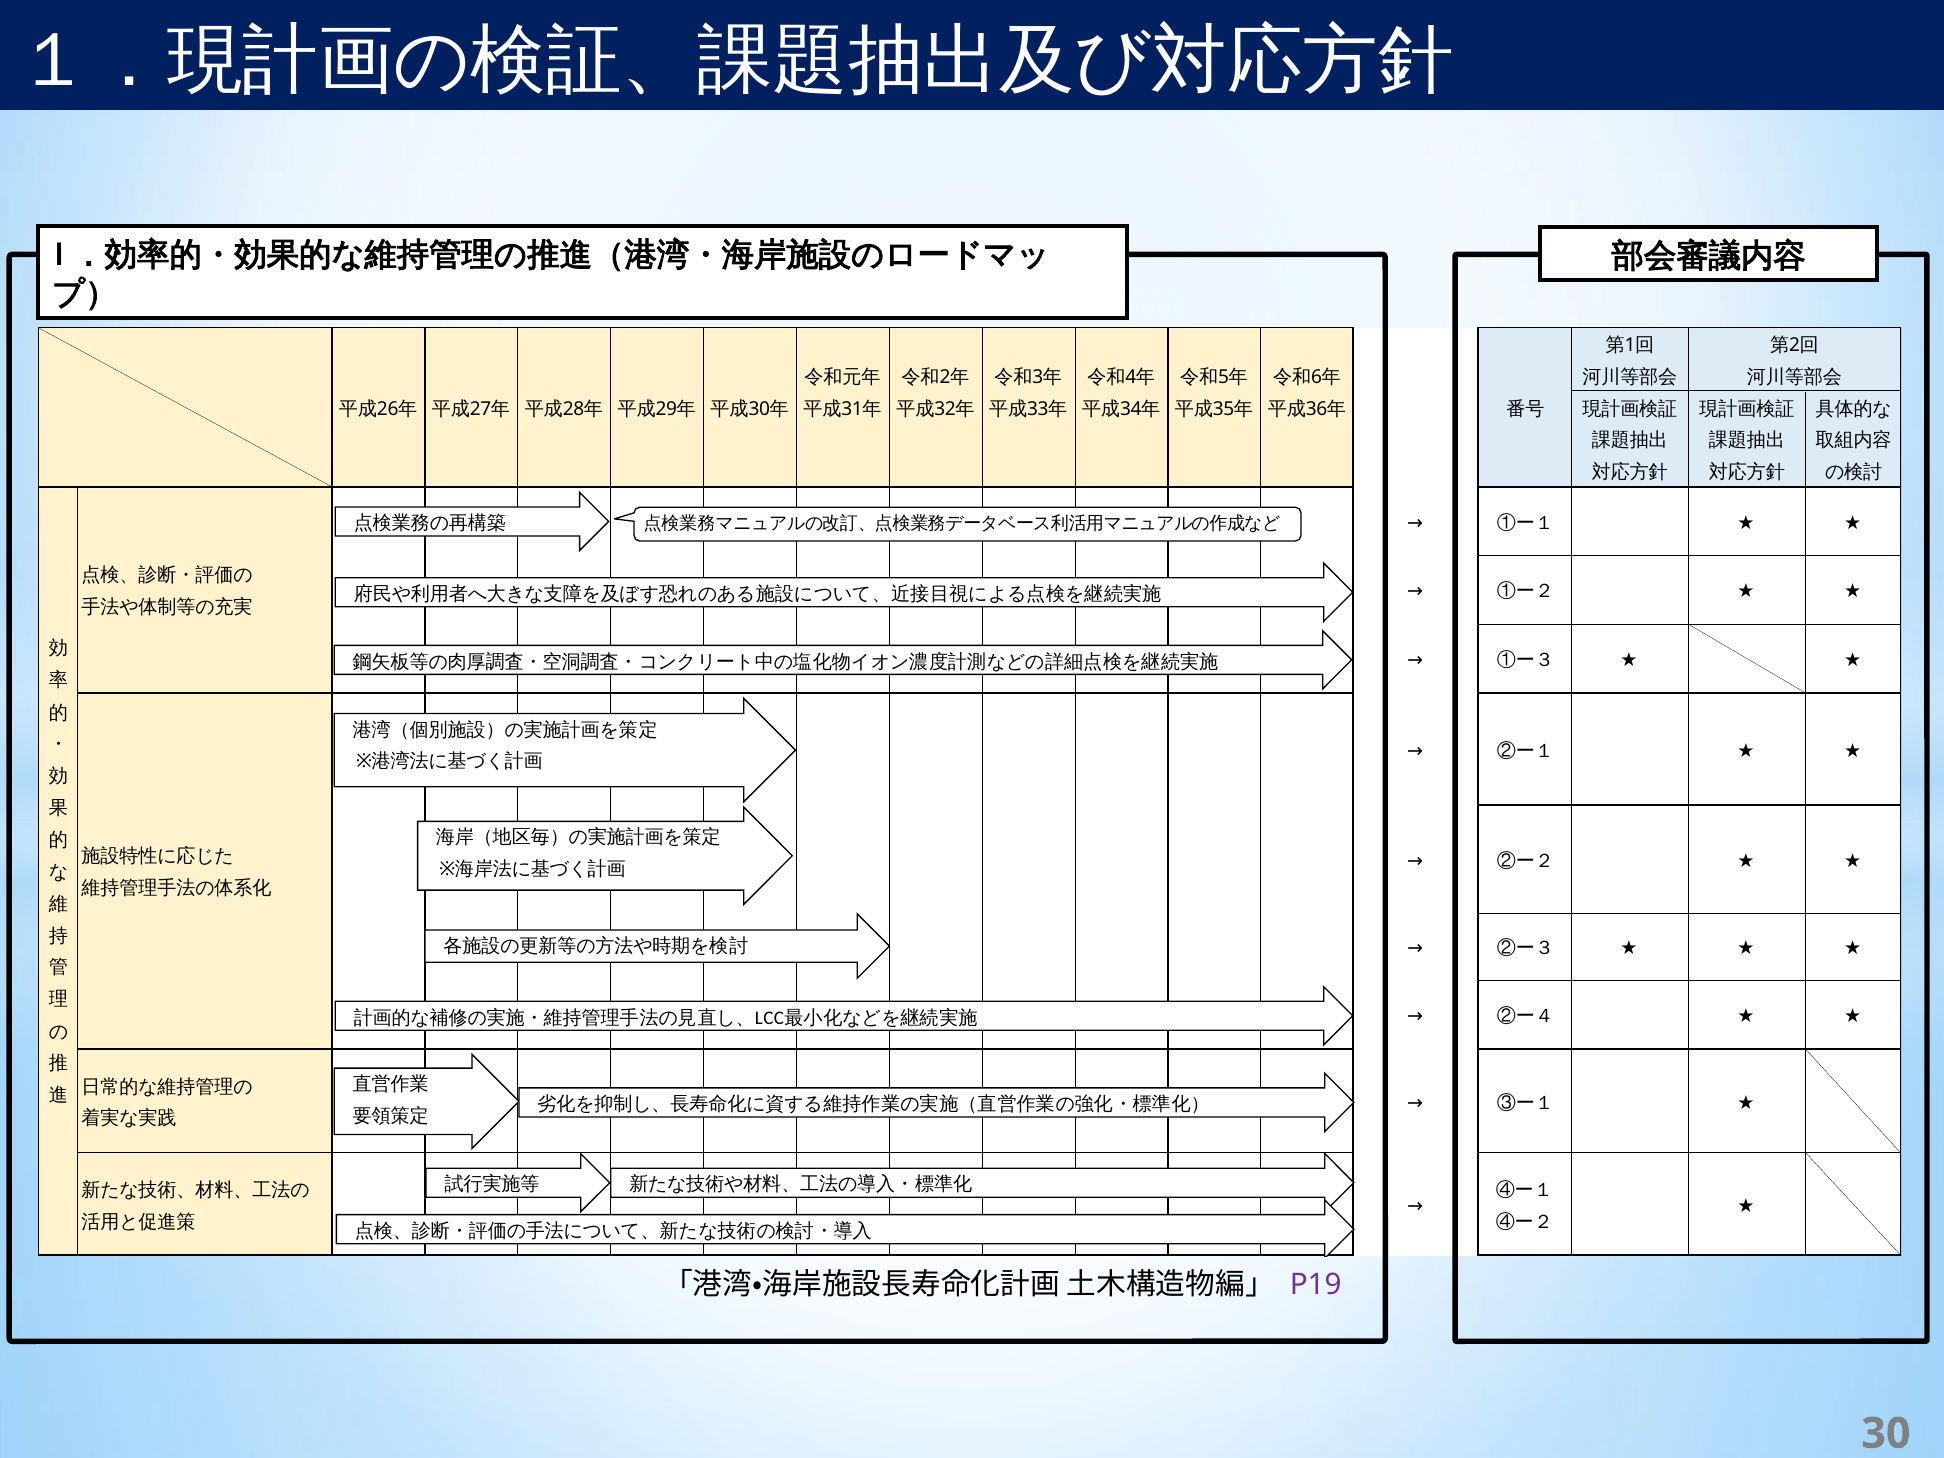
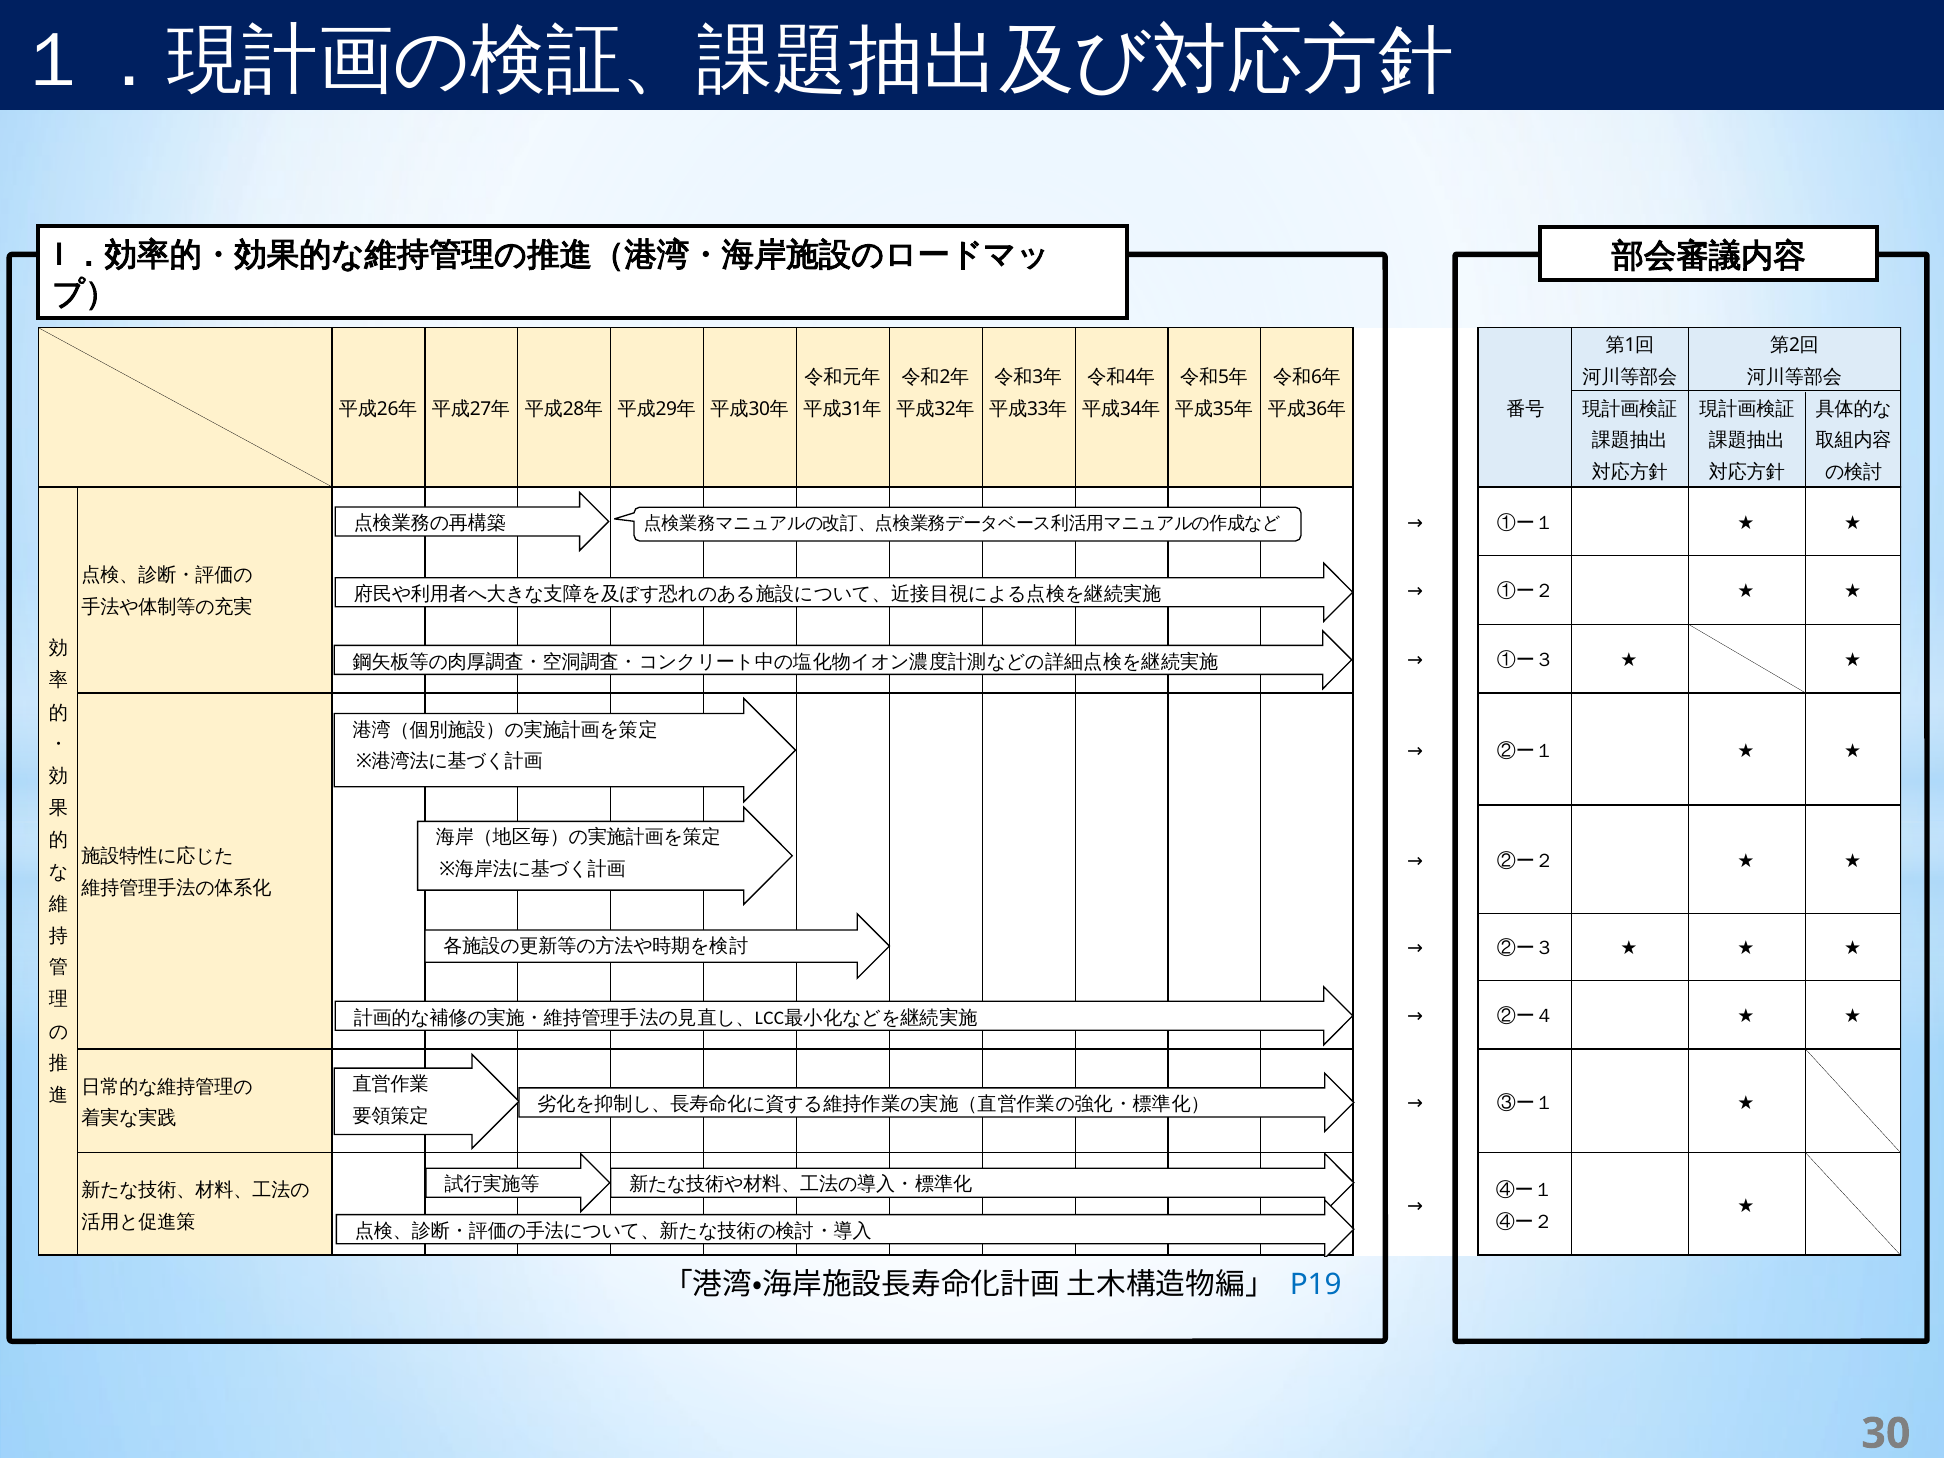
P19 colour: purple -> blue (1316, 1284)
